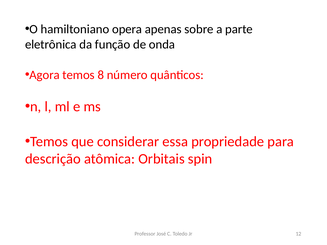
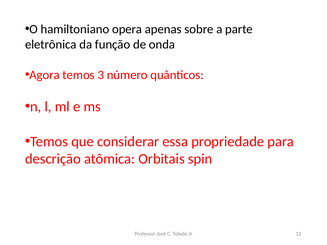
8: 8 -> 3 (101, 75)
